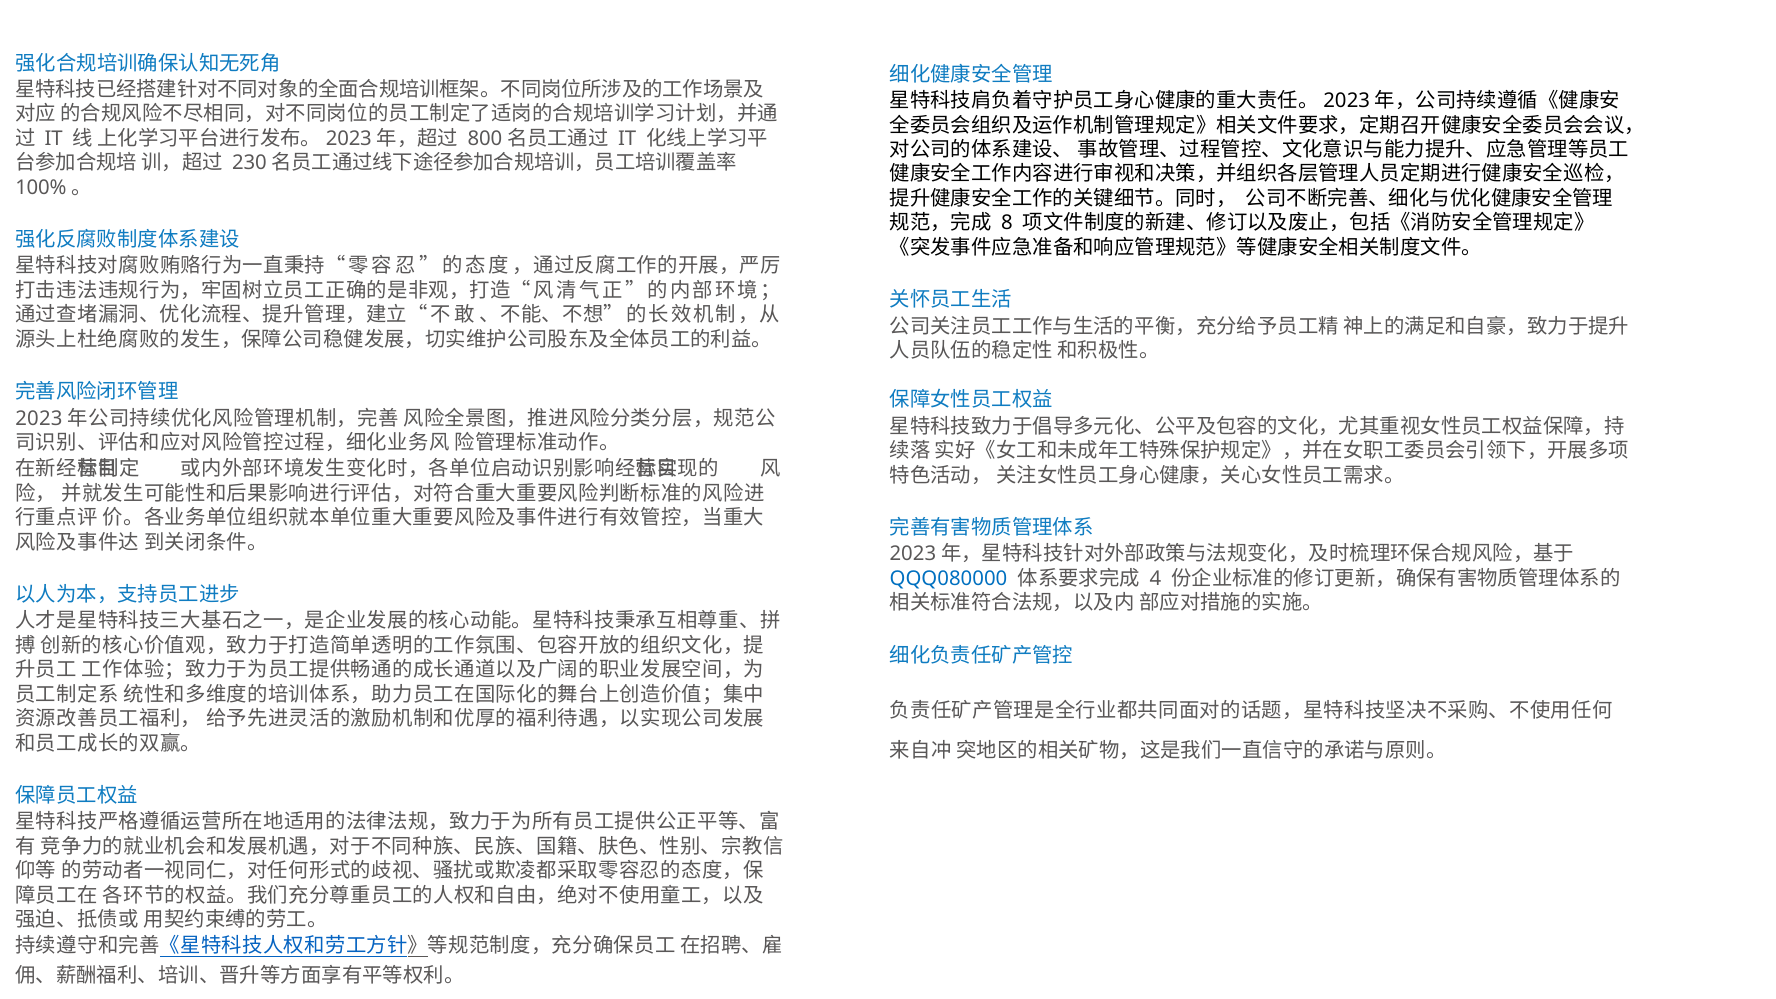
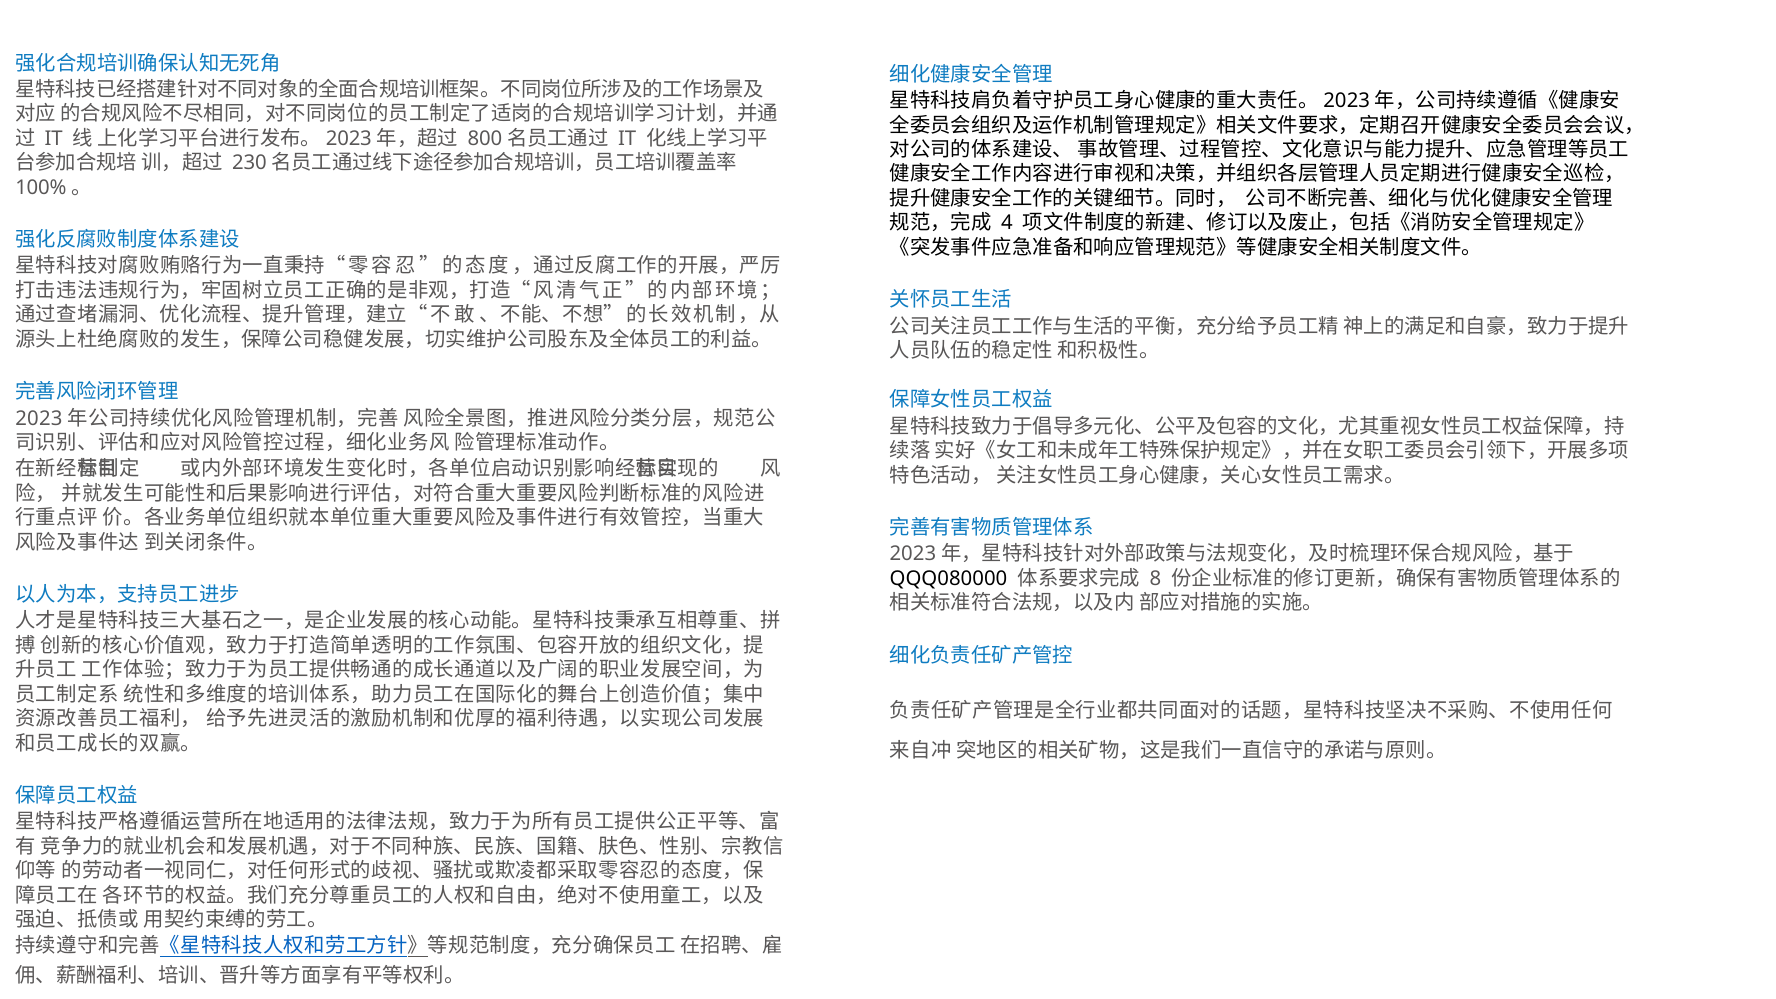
8: 8 -> 4 (1007, 223)
QQQ080000 colour: blue -> black (948, 579)
4: 4 -> 8 (1155, 579)
